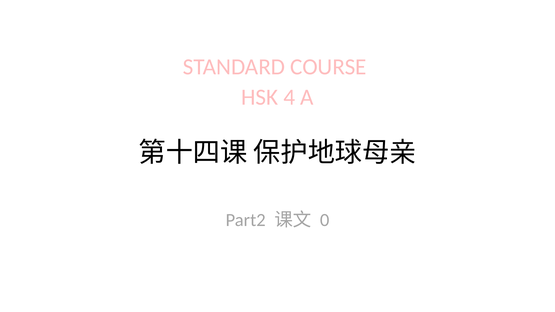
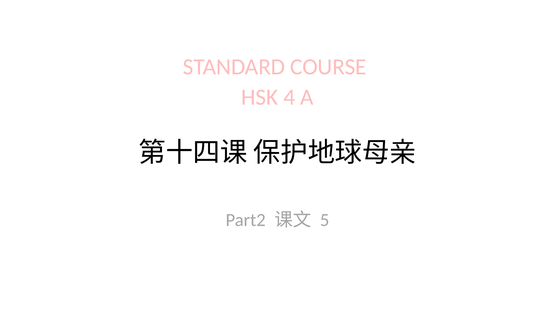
0: 0 -> 5 (325, 220)
